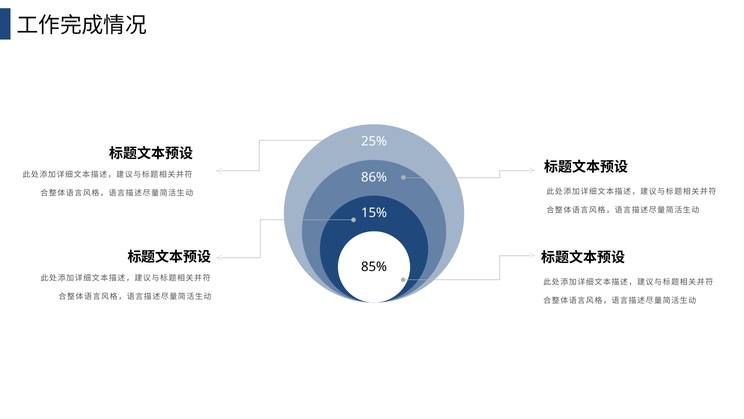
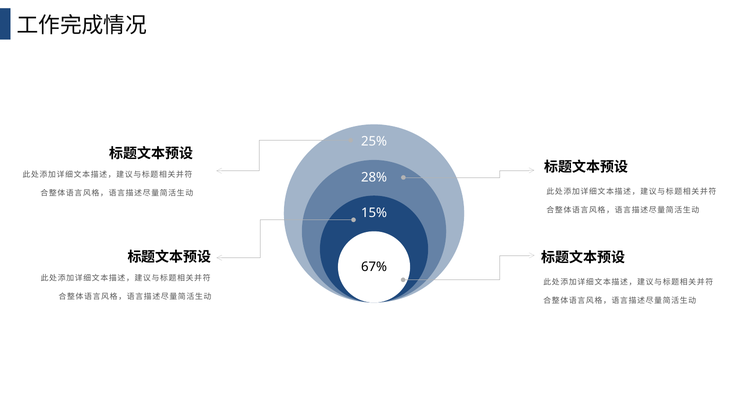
86%: 86% -> 28% (374, 177)
85%: 85% -> 67% (374, 267)
